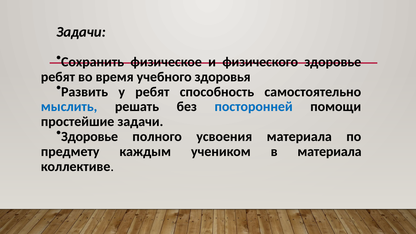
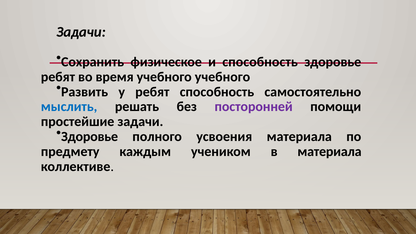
и физического: физического -> способность (260, 62)
учебного здоровья: здоровья -> учебного (222, 77)
посторонней colour: blue -> purple (254, 107)
